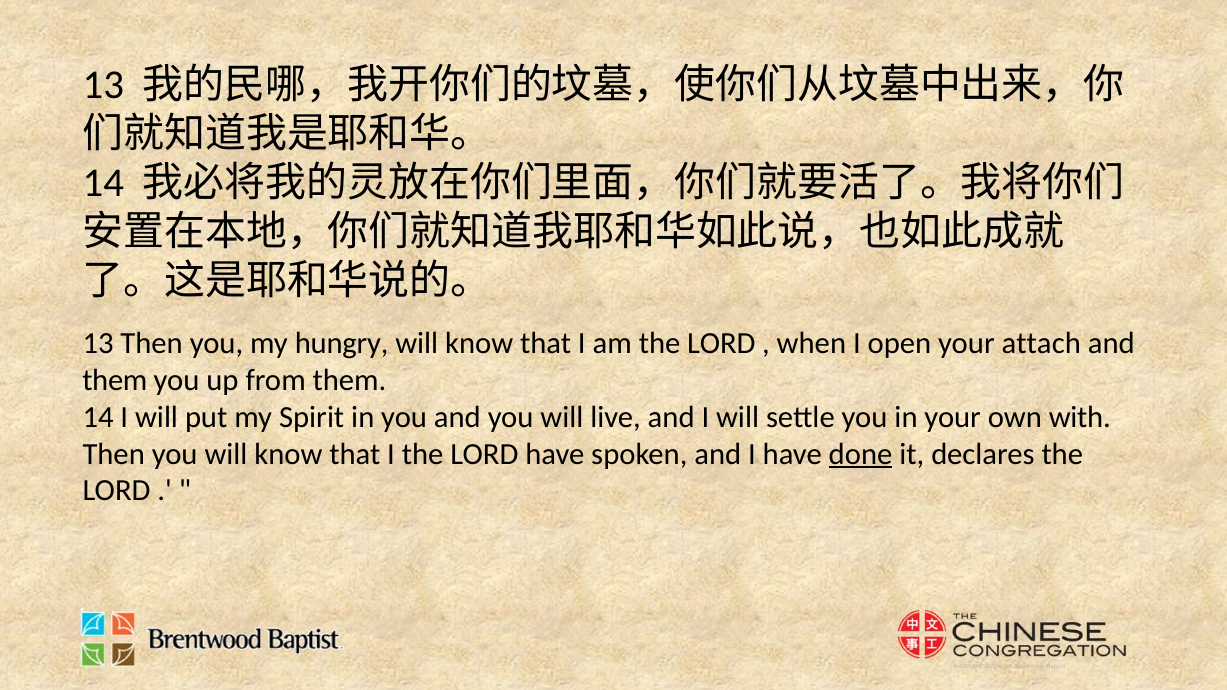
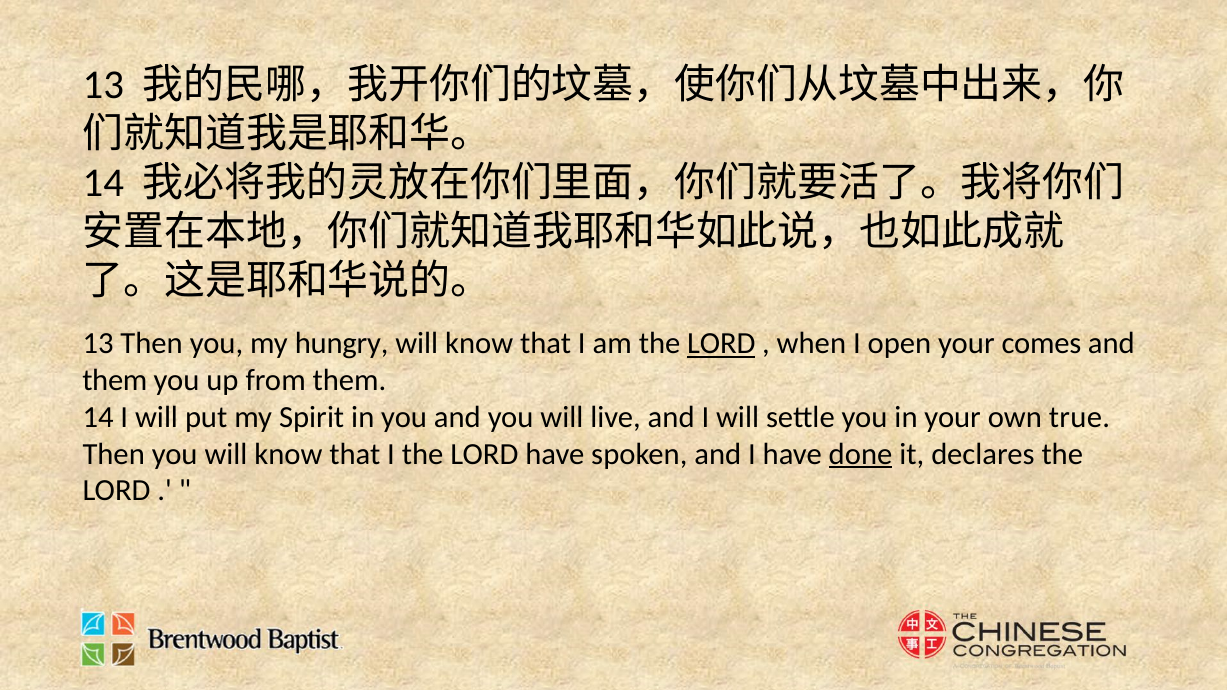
LORD underline: none -> present (721, 344)
attach: attach -> comes (1041, 344)
with: with -> true (1079, 417)
